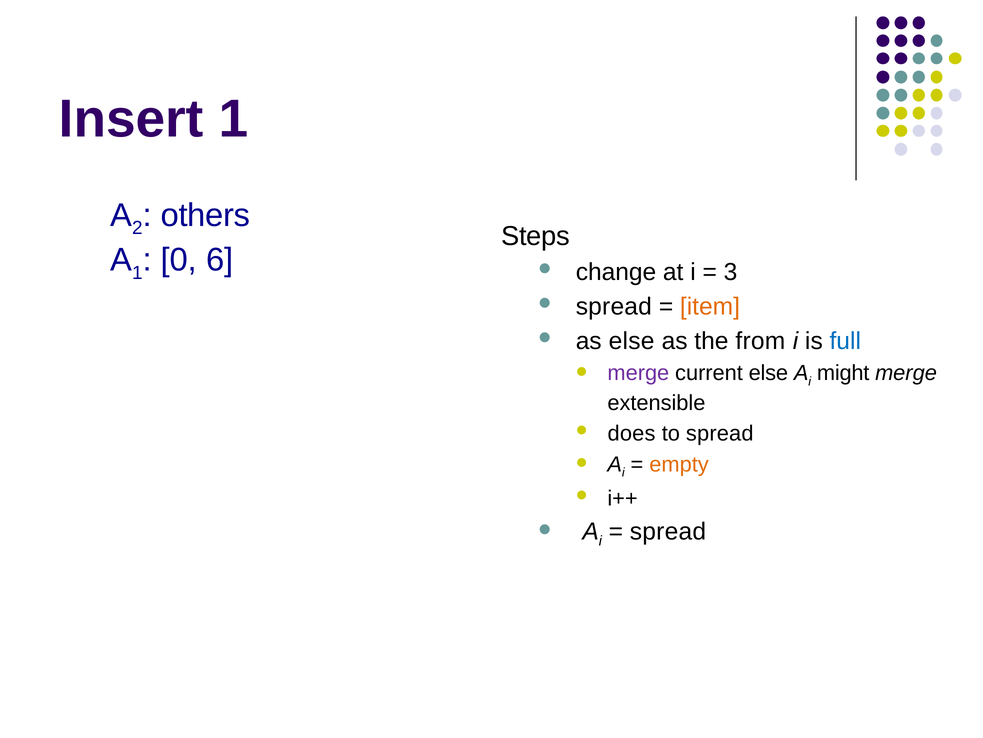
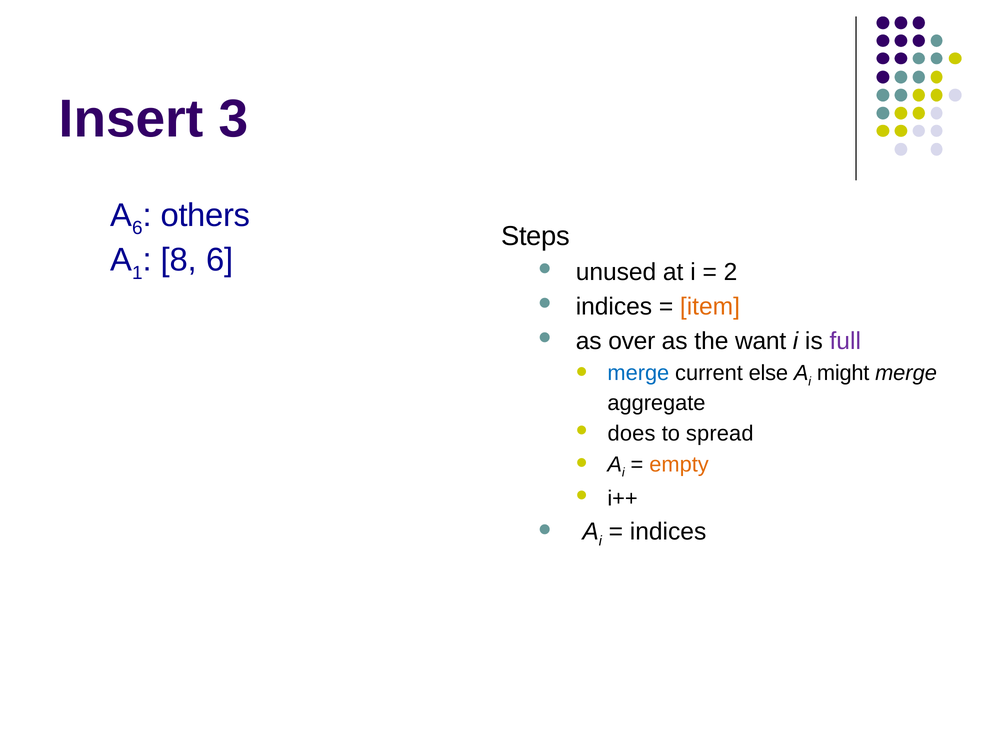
Insert 1: 1 -> 3 (233, 119)
2: 2 -> 6 (137, 228)
0: 0 -> 8 (179, 260)
change: change -> unused (616, 272)
3: 3 -> 2 (730, 272)
spread: spread -> indices (614, 306)
as else: else -> over (632, 341)
from: from -> want (761, 341)
full colour: blue -> purple (845, 341)
merge colour: purple -> blue (638, 373)
extensible: extensible -> aggregate (656, 403)
spread: spread -> indices (668, 531)
